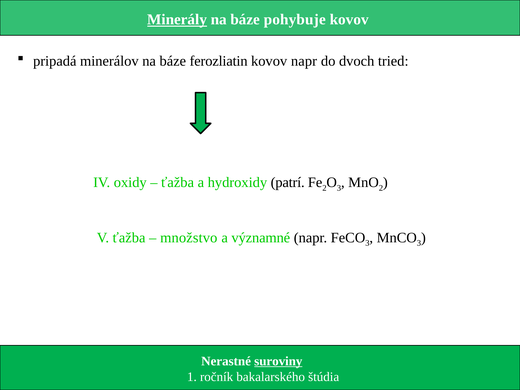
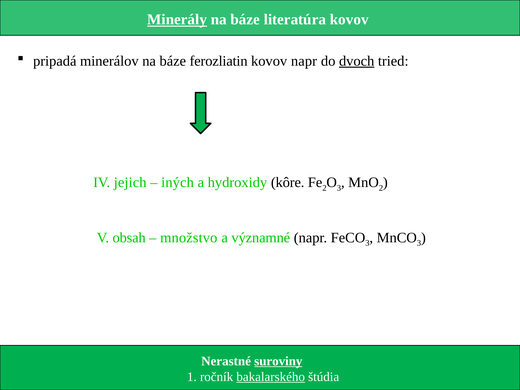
pohybuje: pohybuje -> literatúra (295, 20)
dvoch underline: none -> present (357, 61)
oxidy: oxidy -> jejich (130, 182)
ťažba: ťažba -> iných (178, 182)
patrí: patrí -> kôre (288, 182)
V ťažba: ťažba -> obsah (129, 238)
bakalarského underline: none -> present (271, 377)
